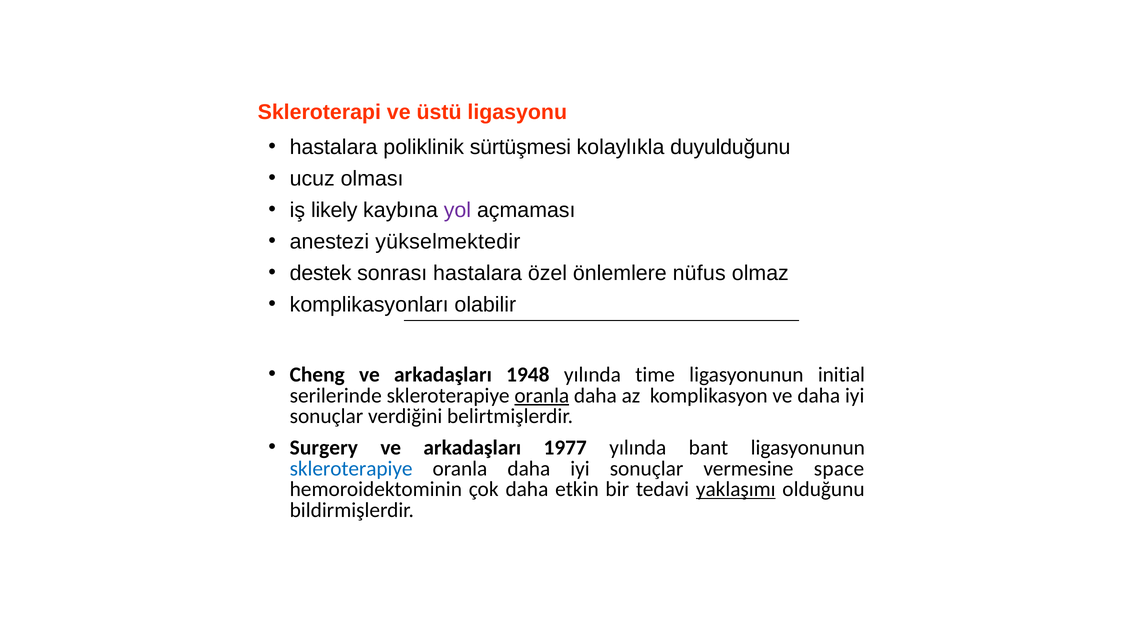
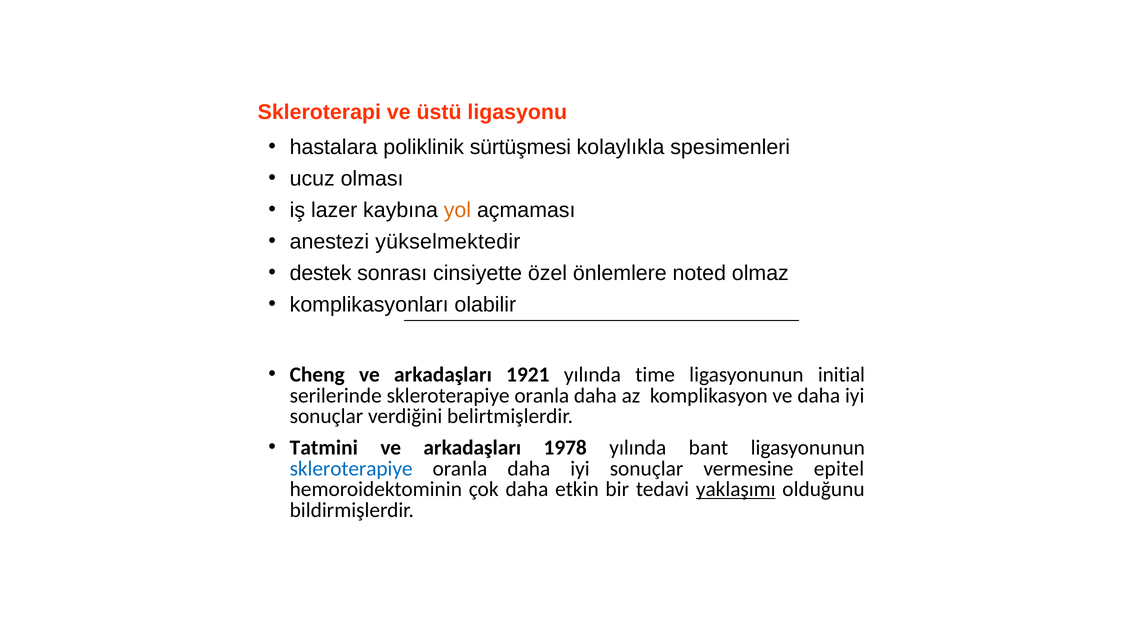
duyulduğunu: duyulduğunu -> spesimenleri (730, 147)
likely: likely -> lazer (334, 210)
yol colour: purple -> orange (457, 210)
sonrası hastalara: hastalara -> cinsiyette (478, 273)
nüfus: nüfus -> noted (699, 273)
1948: 1948 -> 1921 (528, 375)
oranla underline: present -> none (542, 395)
Surgery: Surgery -> Tatmini (324, 448)
1977: 1977 -> 1978 (565, 448)
space: space -> epitel (839, 468)
